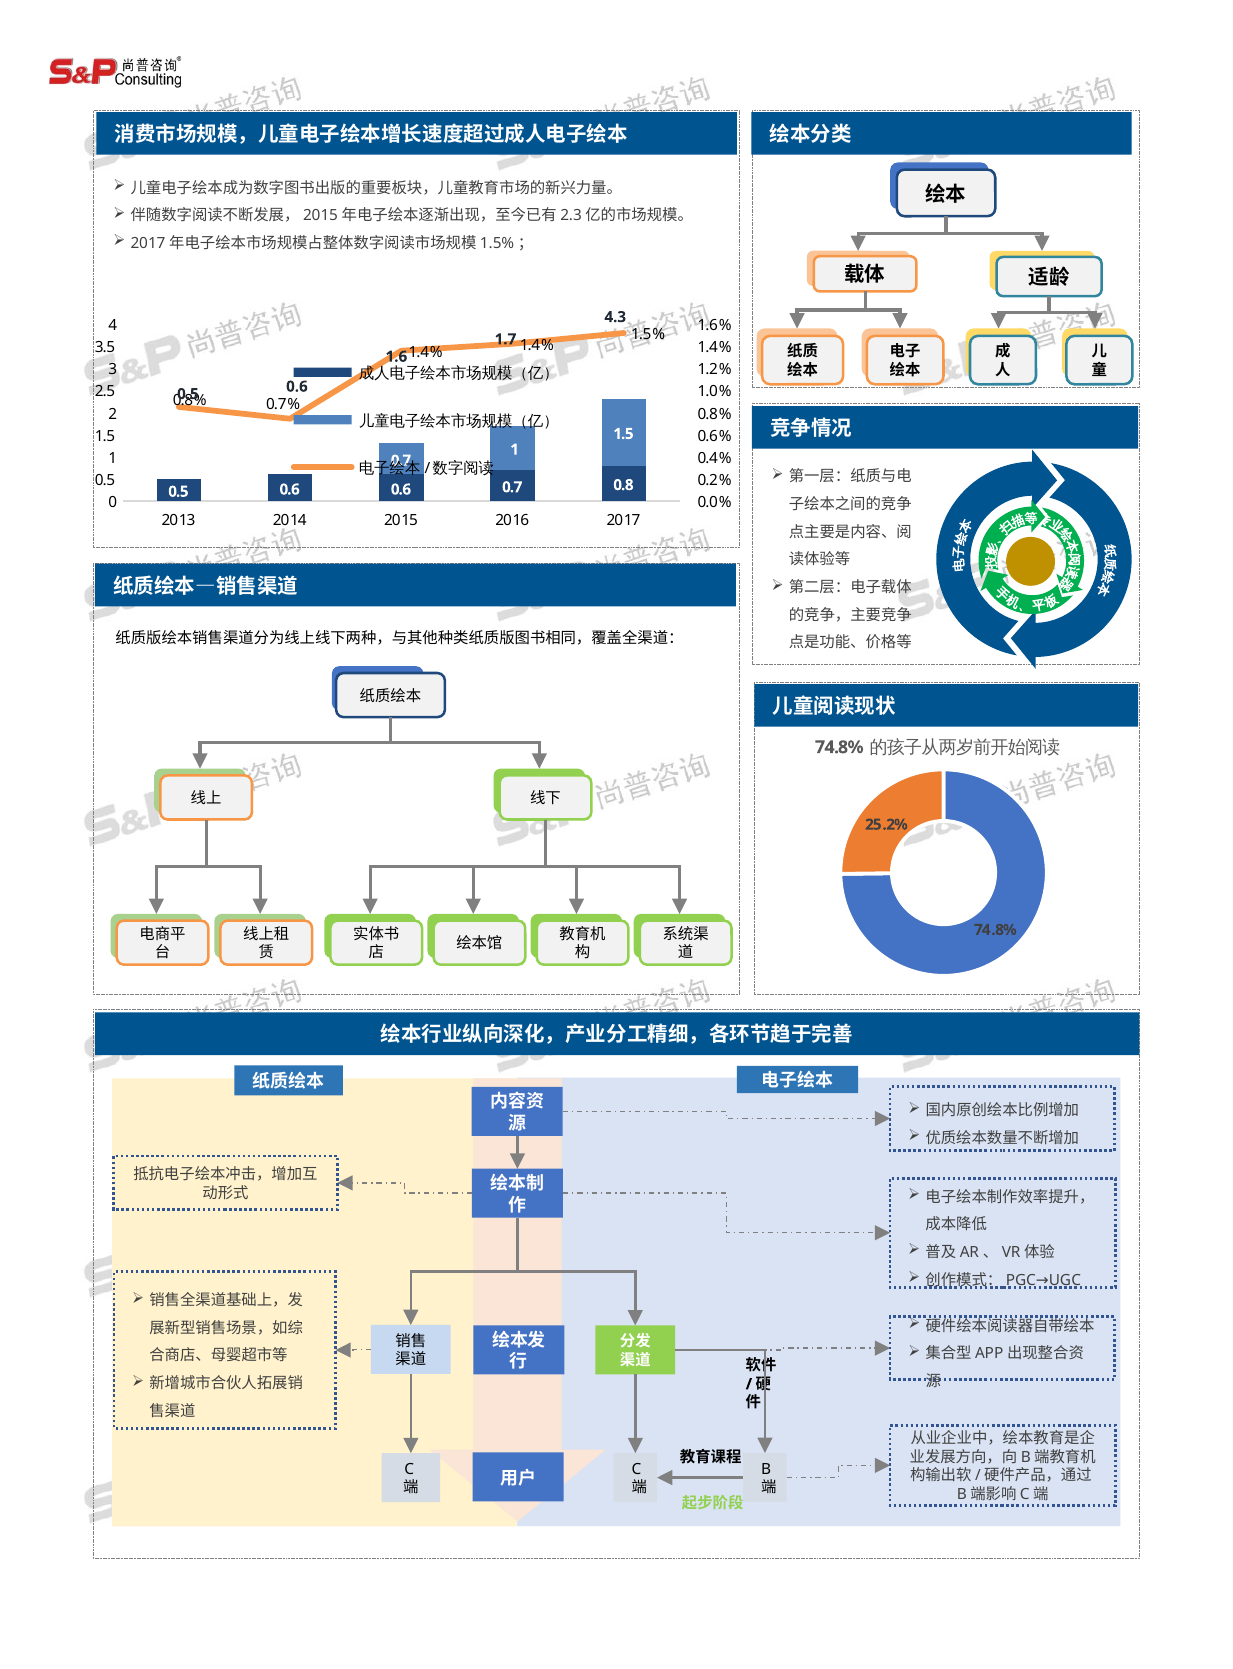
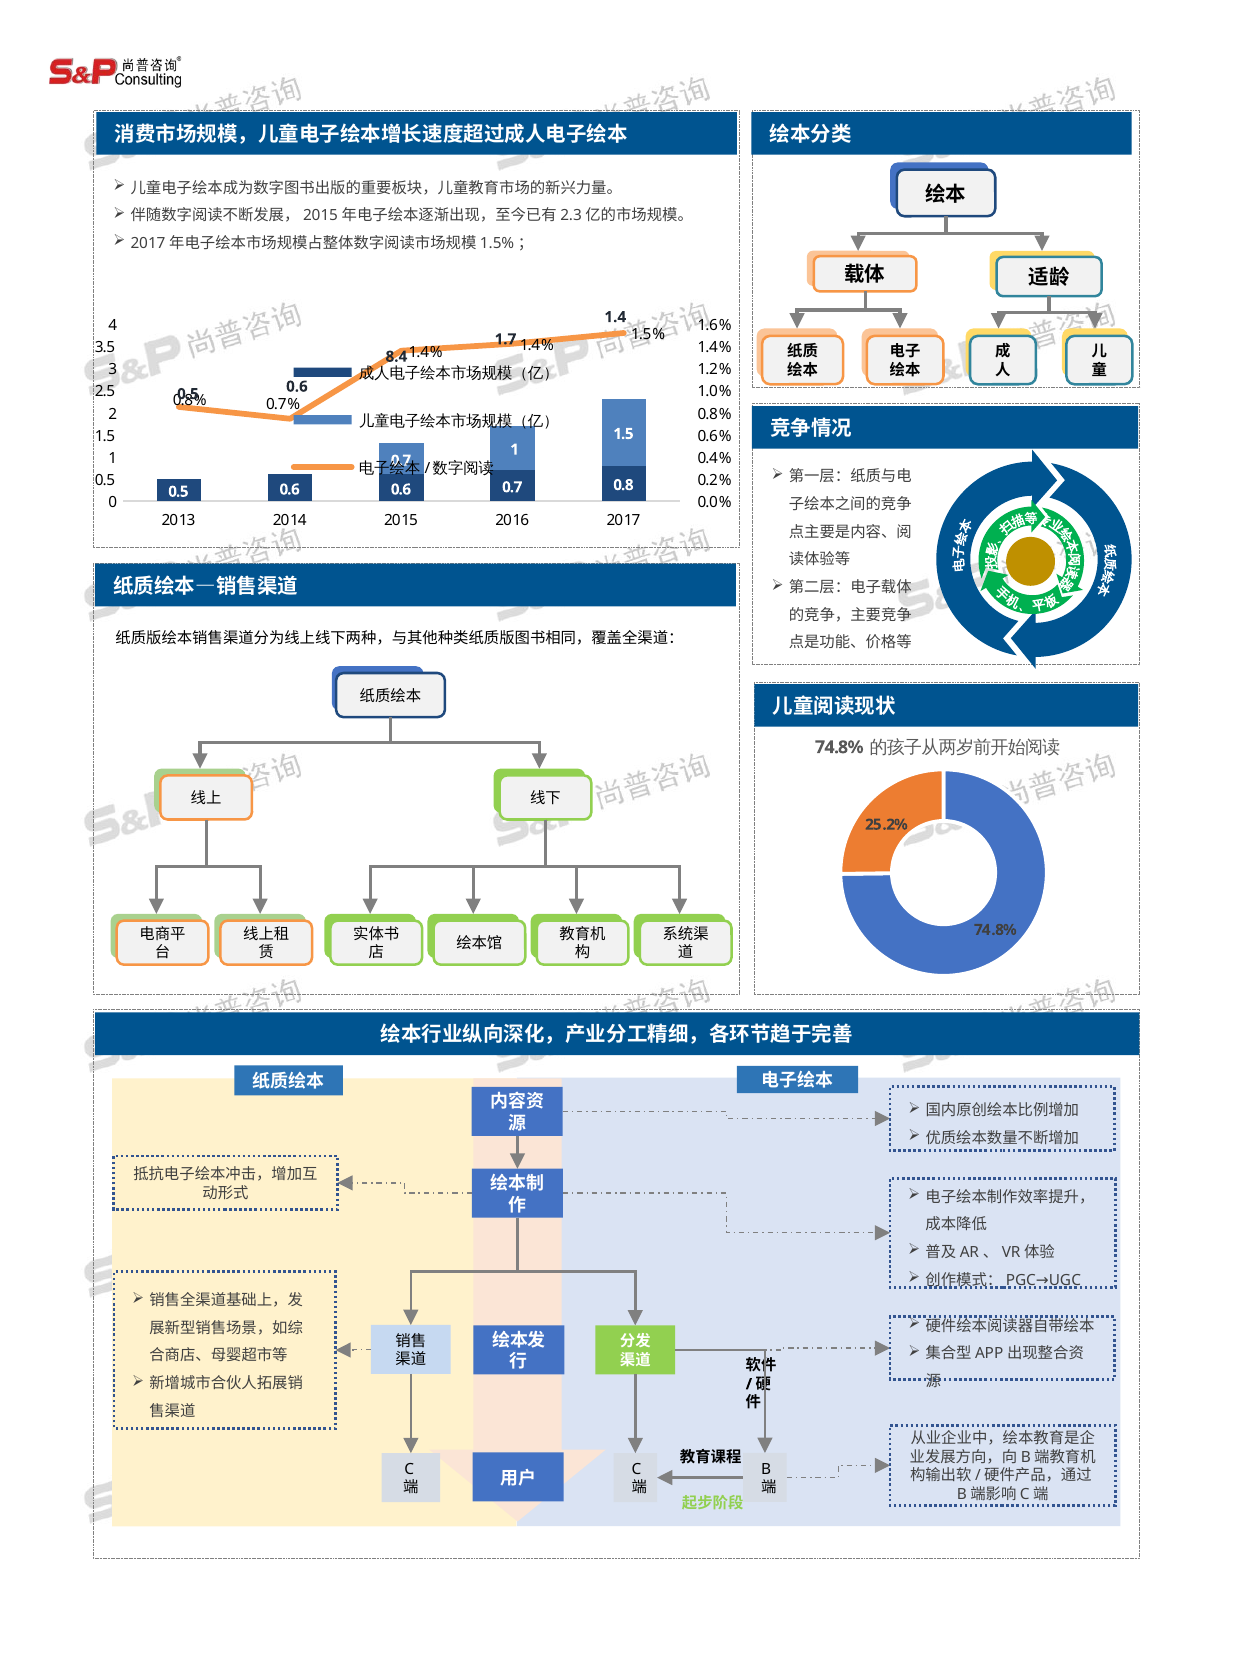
4.3: 4.3 -> 1.4 (615, 317)
1.6: 1.6 -> 8.4 (396, 357)
